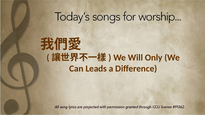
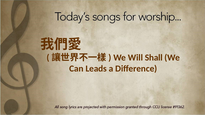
Only: Only -> Shall (154, 58)
